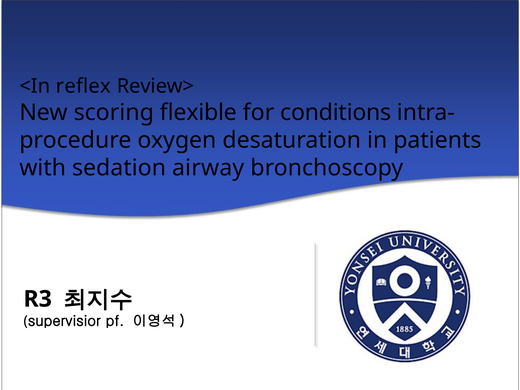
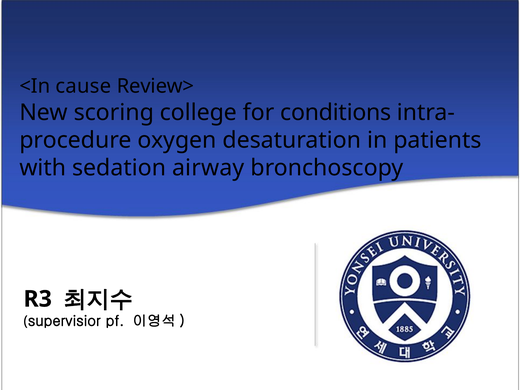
reflex: reflex -> cause (83, 86)
flexible: flexible -> college (198, 112)
